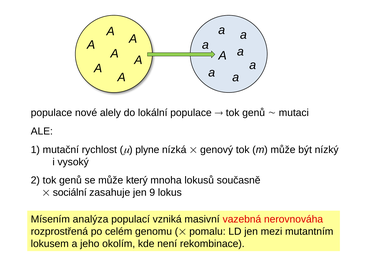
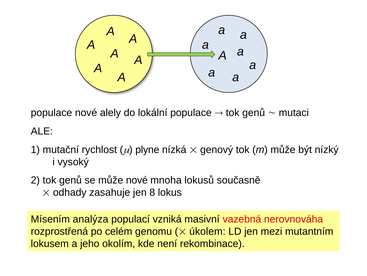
může který: který -> nové (137, 180)
sociální: sociální -> odhady (70, 192)
9: 9 -> 8 (152, 192)
pomalu: pomalu -> úkolem (207, 231)
